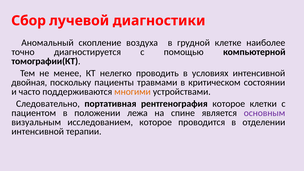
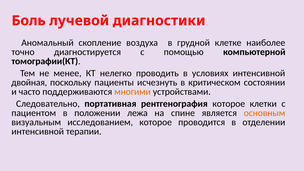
Сбор: Сбор -> Боль (29, 21)
травмами: травмами -> исчезнуть (157, 82)
основным colour: purple -> orange (264, 113)
